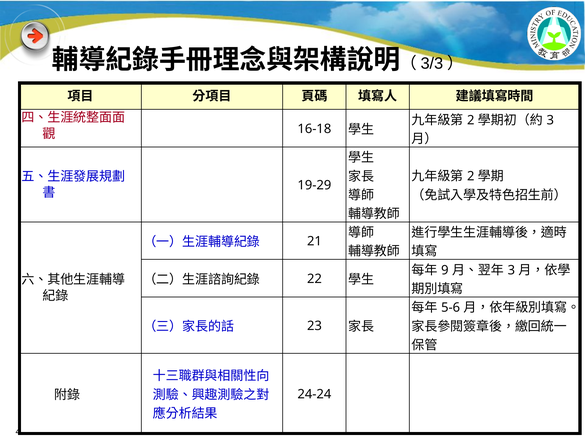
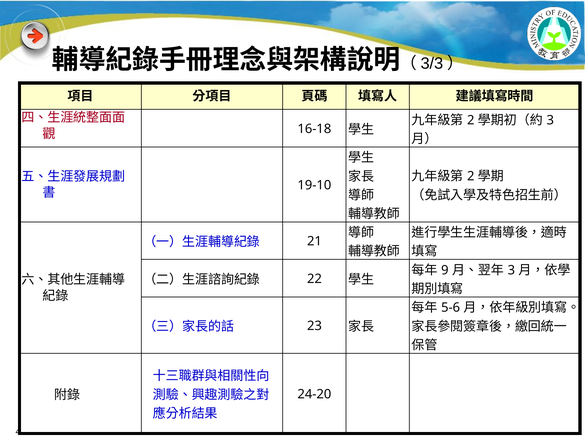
19-29: 19-29 -> 19-10 (314, 185)
24-24: 24-24 -> 24-20 (314, 394)
